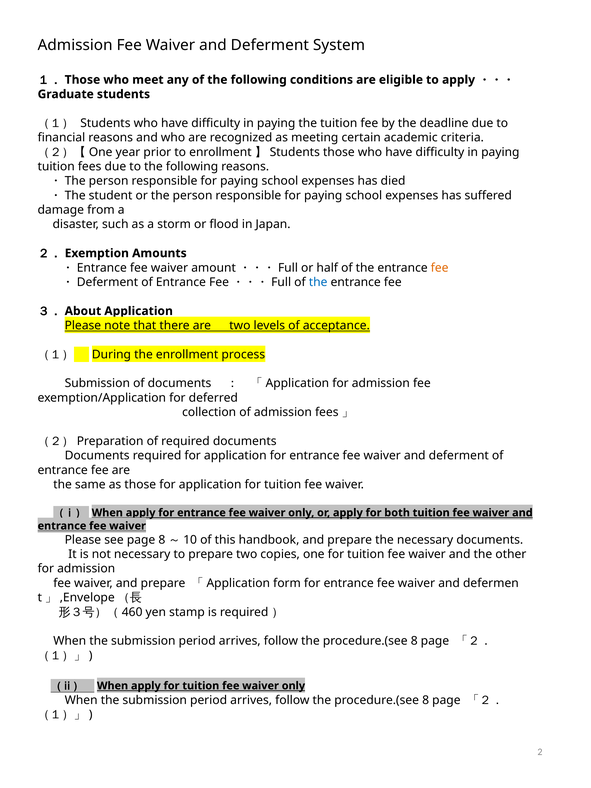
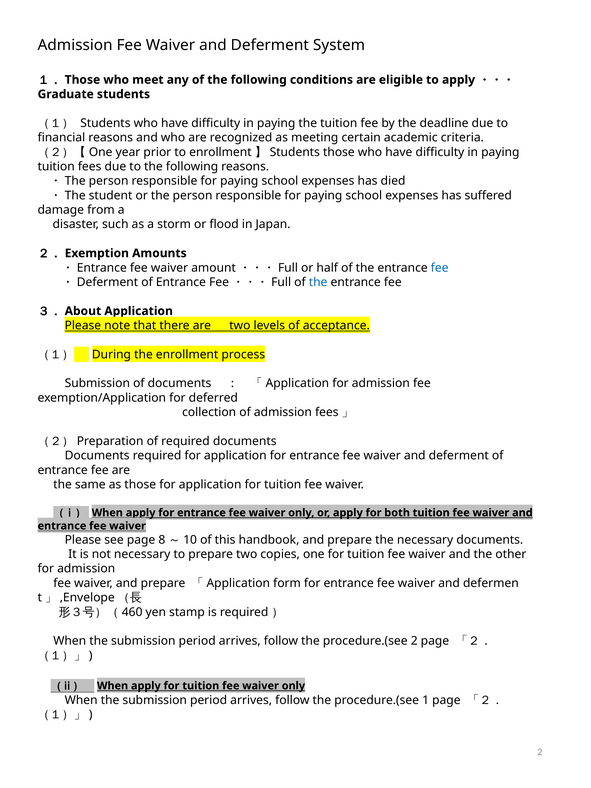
fee colour: orange -> blue (440, 268)
8: 8 -> 2 (414, 641)
8: 8 -> 1 (426, 700)
